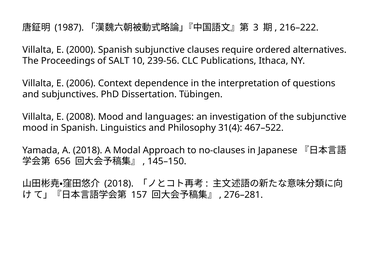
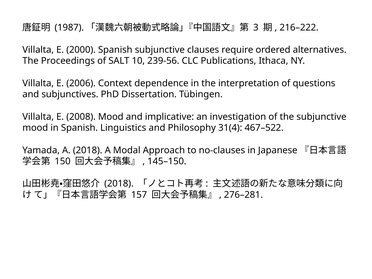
languages: languages -> implicative (169, 117)
656: 656 -> 150 (63, 161)
